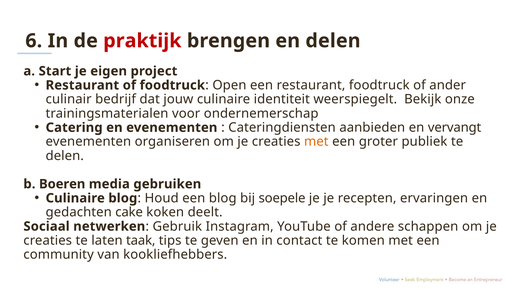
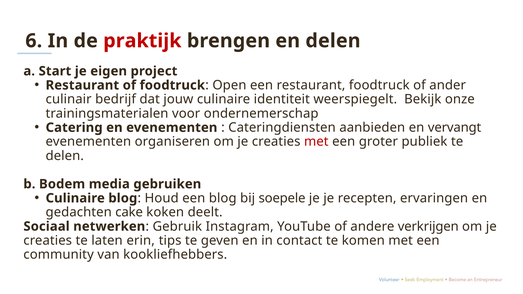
met colour: orange -> red (316, 142)
Boeren: Boeren -> Bodem (62, 184)
schappen: schappen -> verkrijgen (428, 227)
taak: taak -> erin (141, 241)
